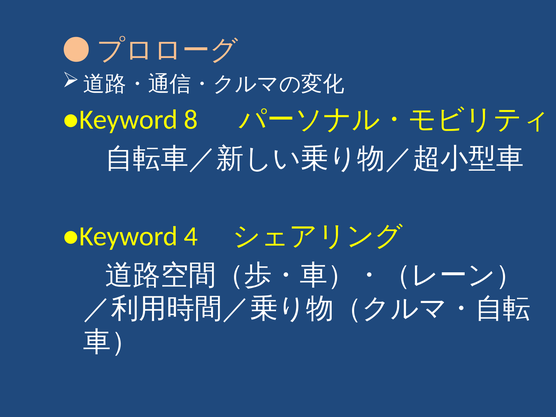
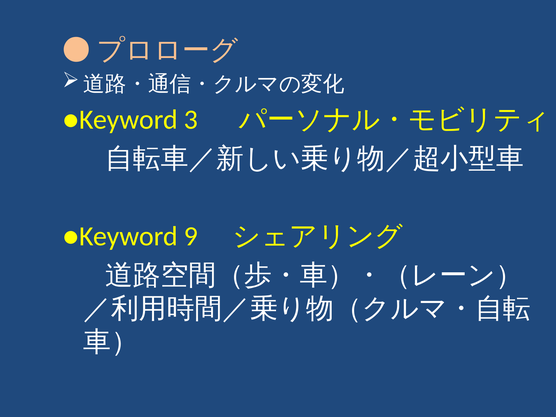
8: 8 -> 3 (191, 120)
4: 4 -> 9 (191, 236)
